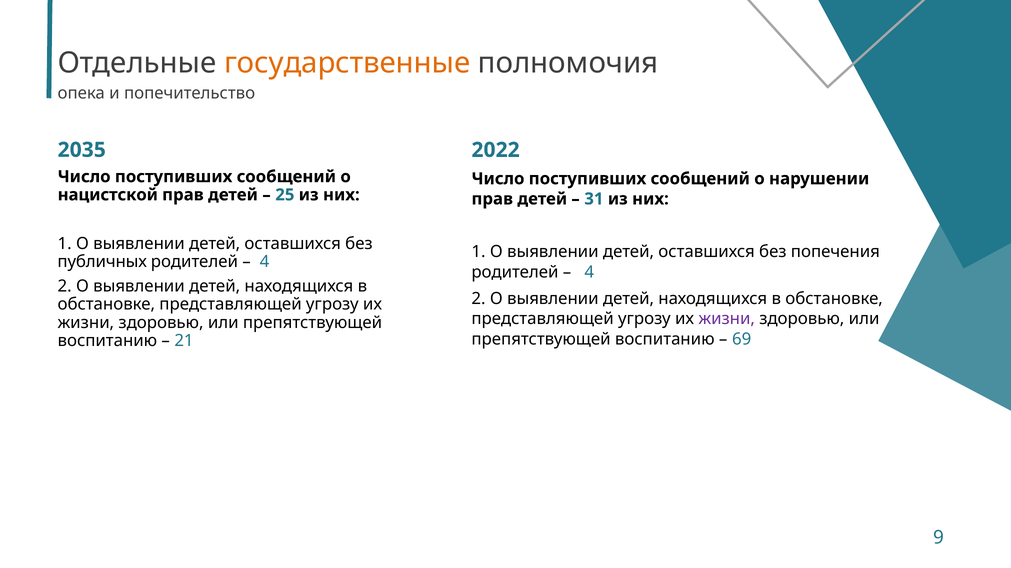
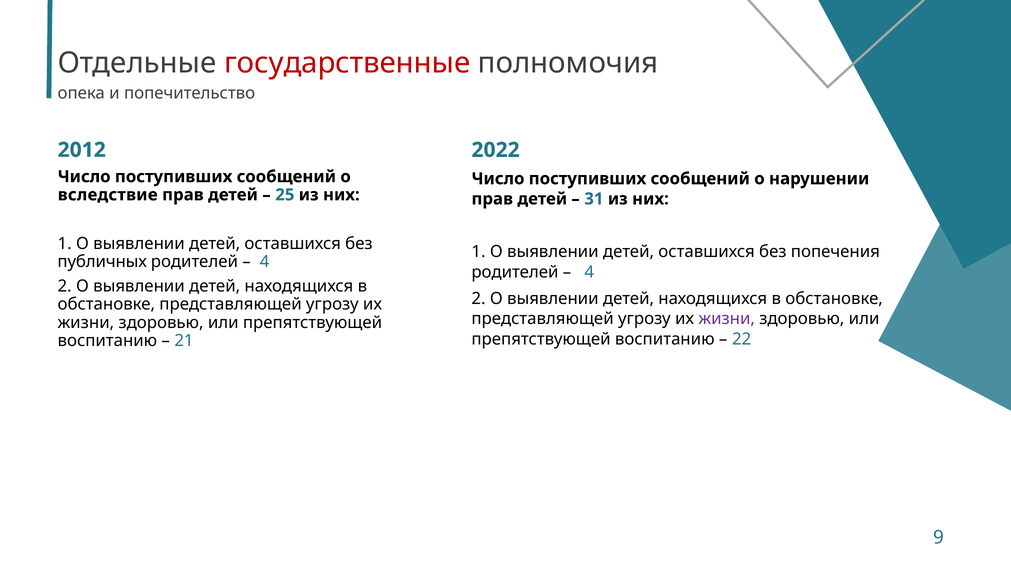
государственные colour: orange -> red (347, 63)
2035: 2035 -> 2012 (82, 150)
нацистской: нацистской -> вследствие (108, 195)
69: 69 -> 22 (742, 339)
